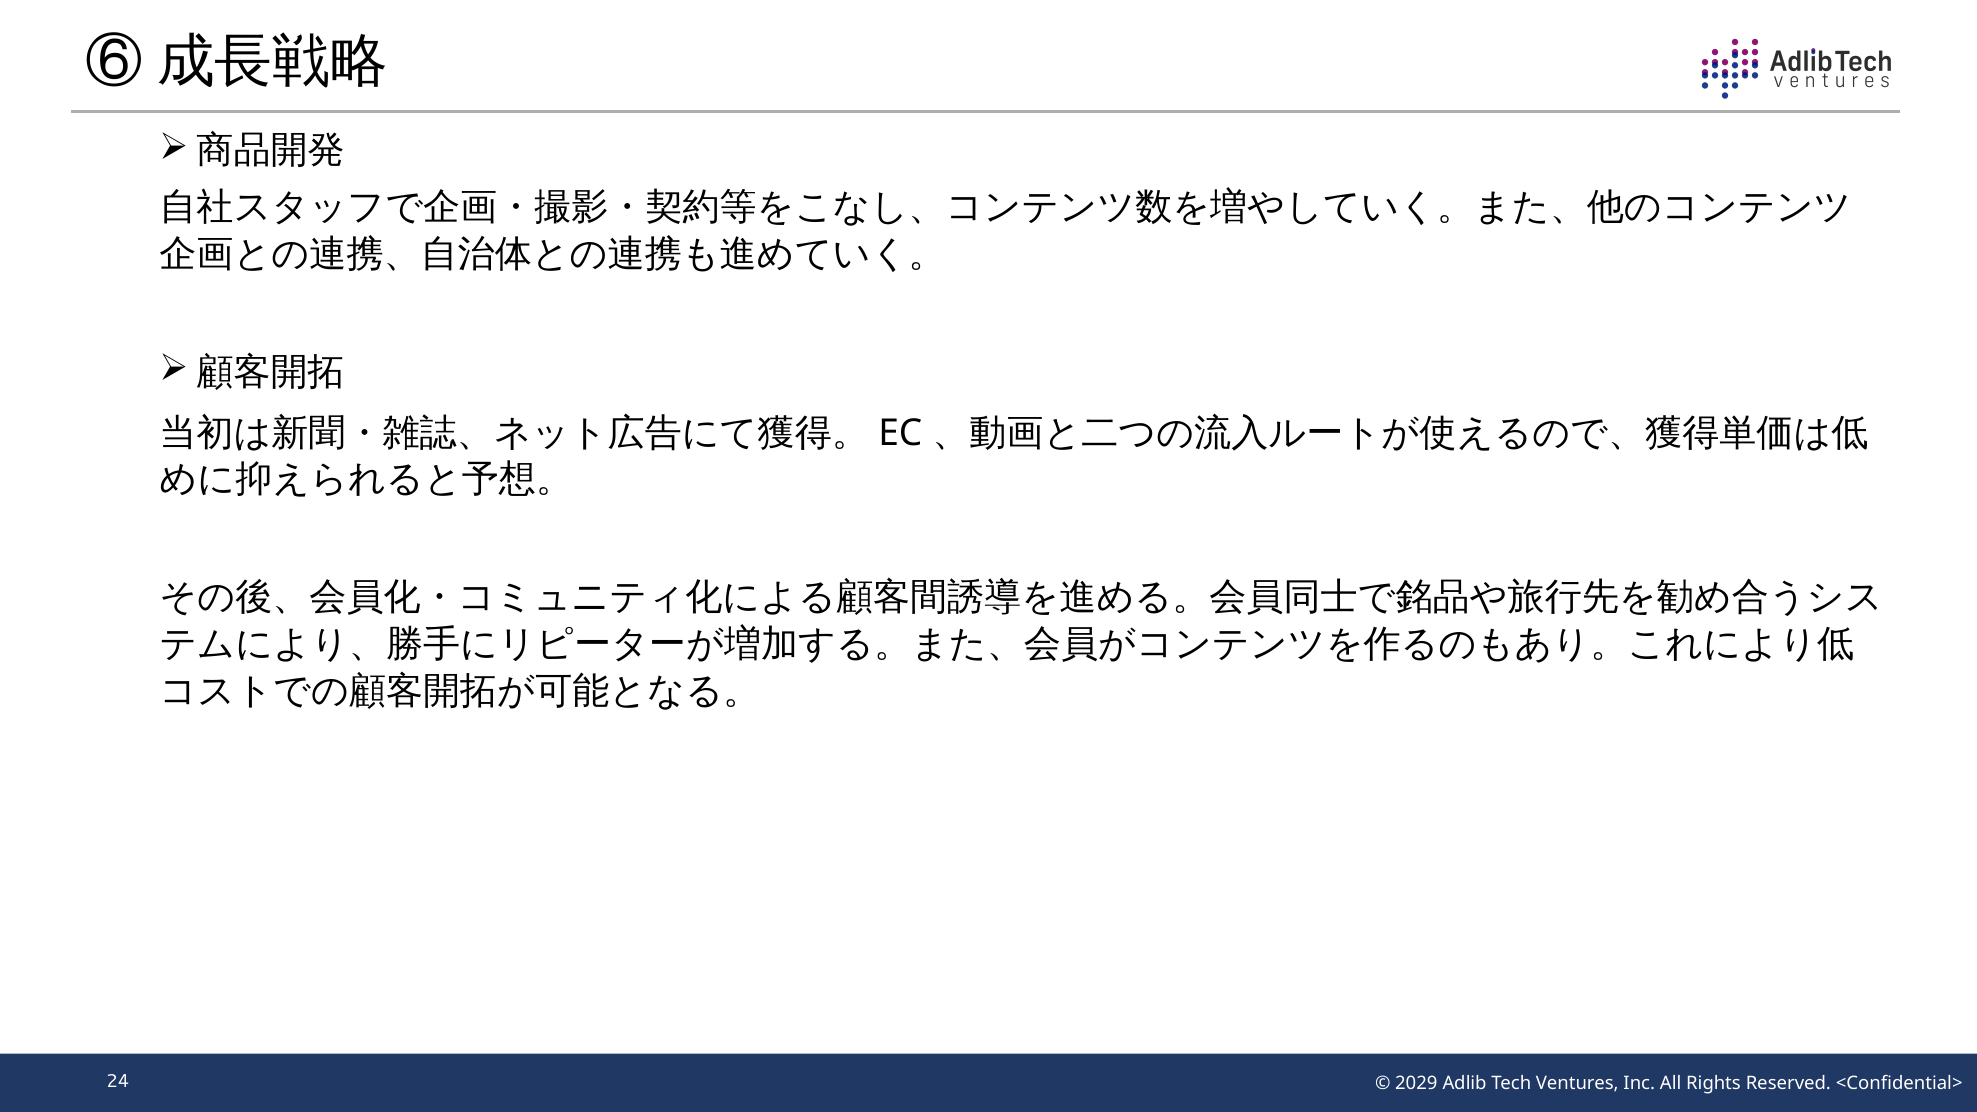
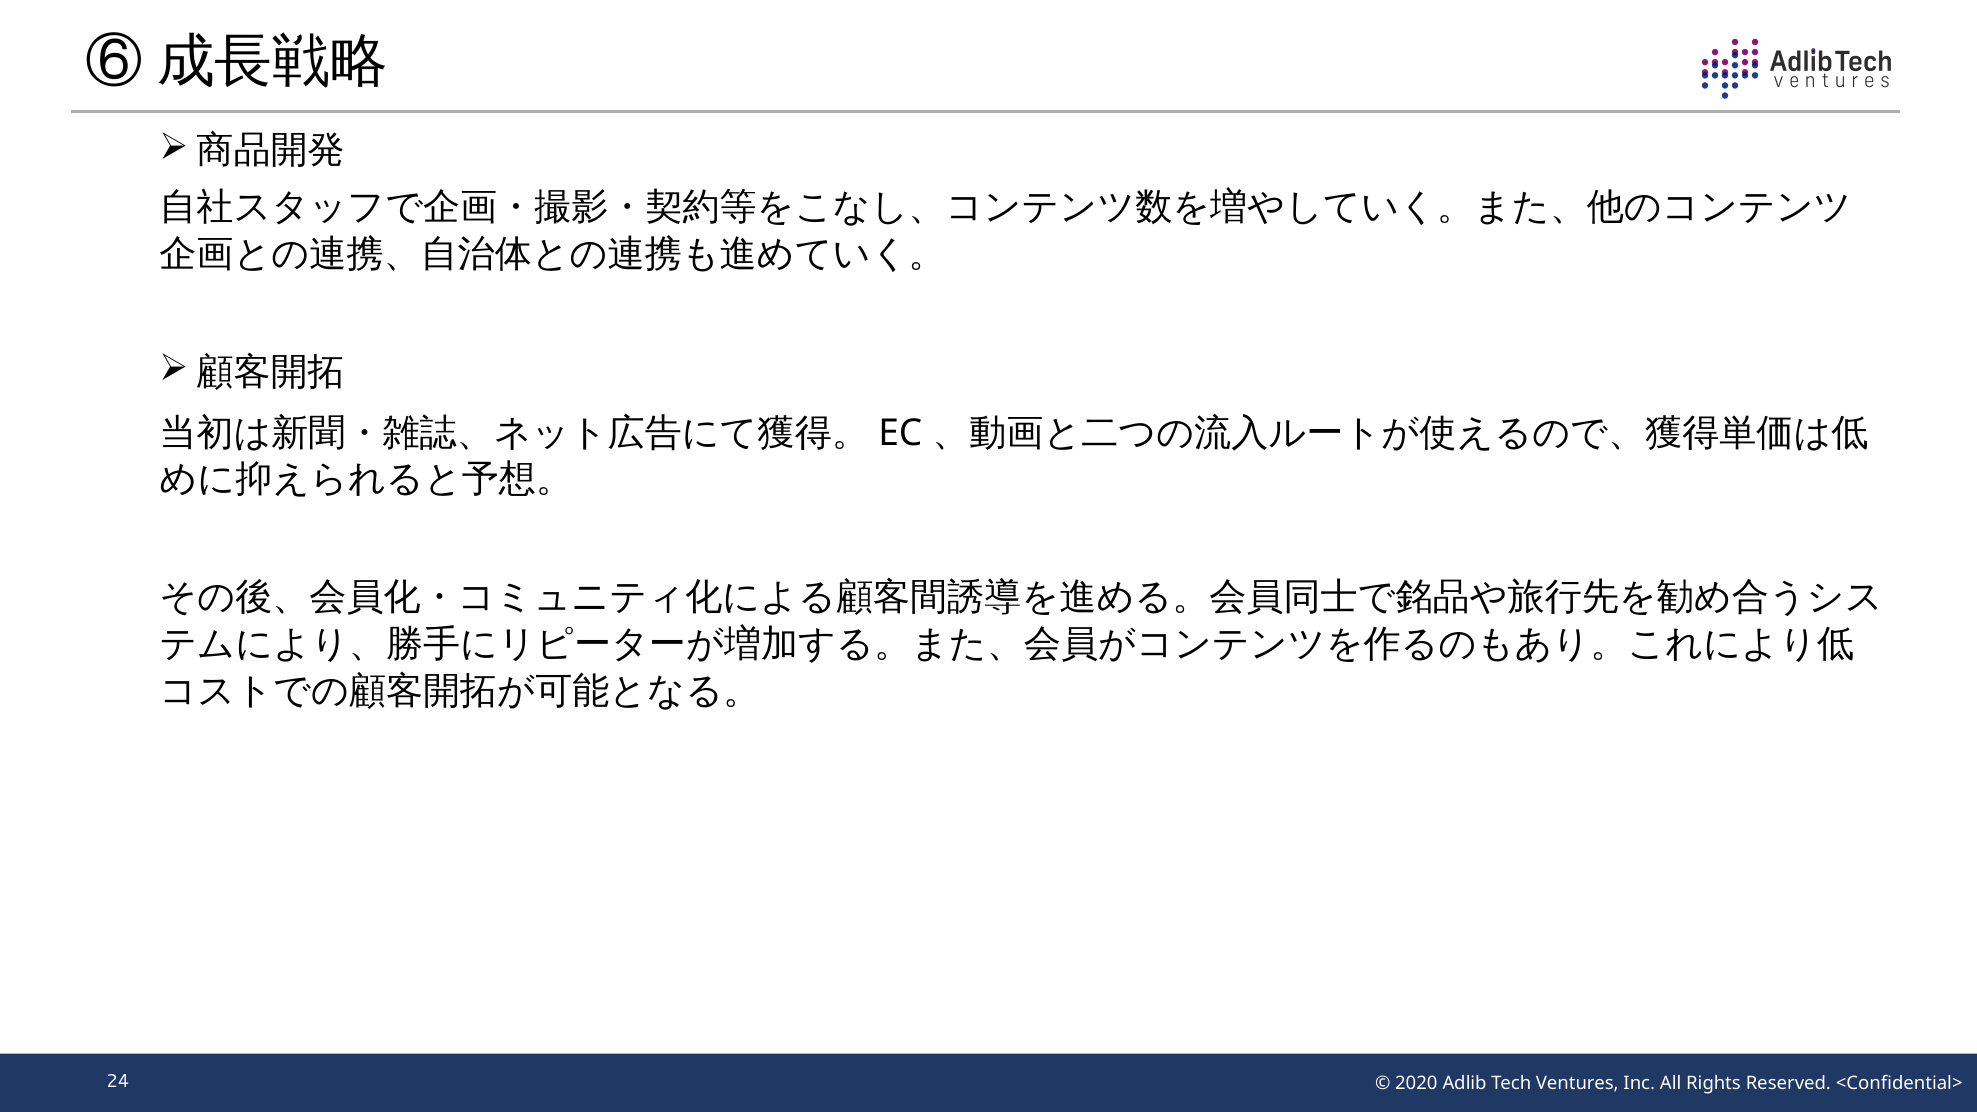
2029: 2029 -> 2020 (1416, 1084)
